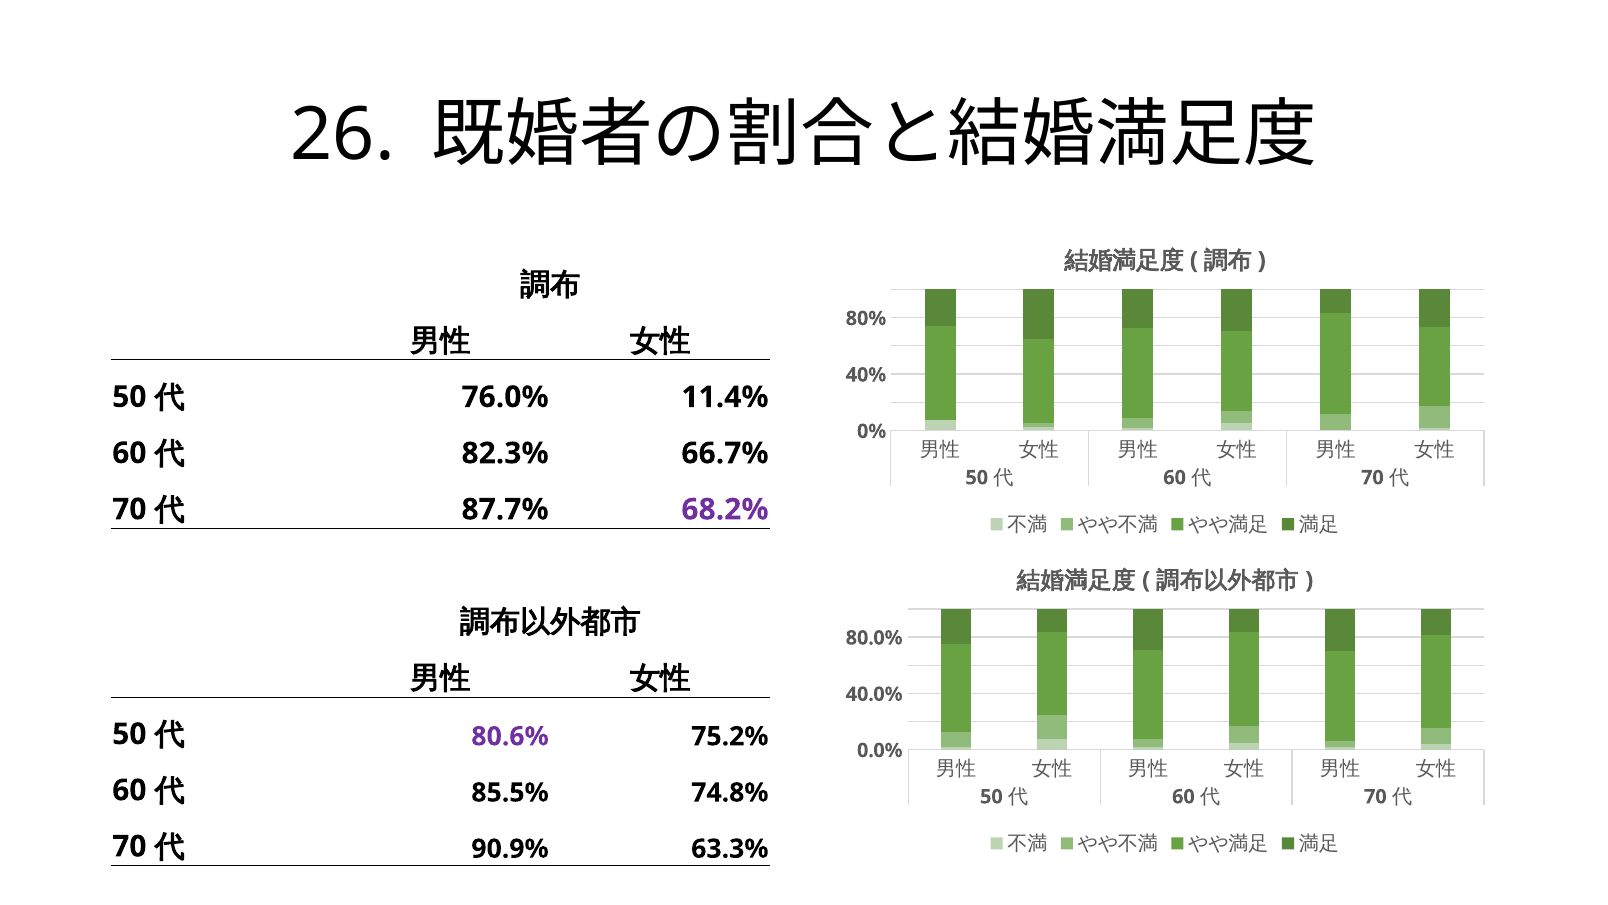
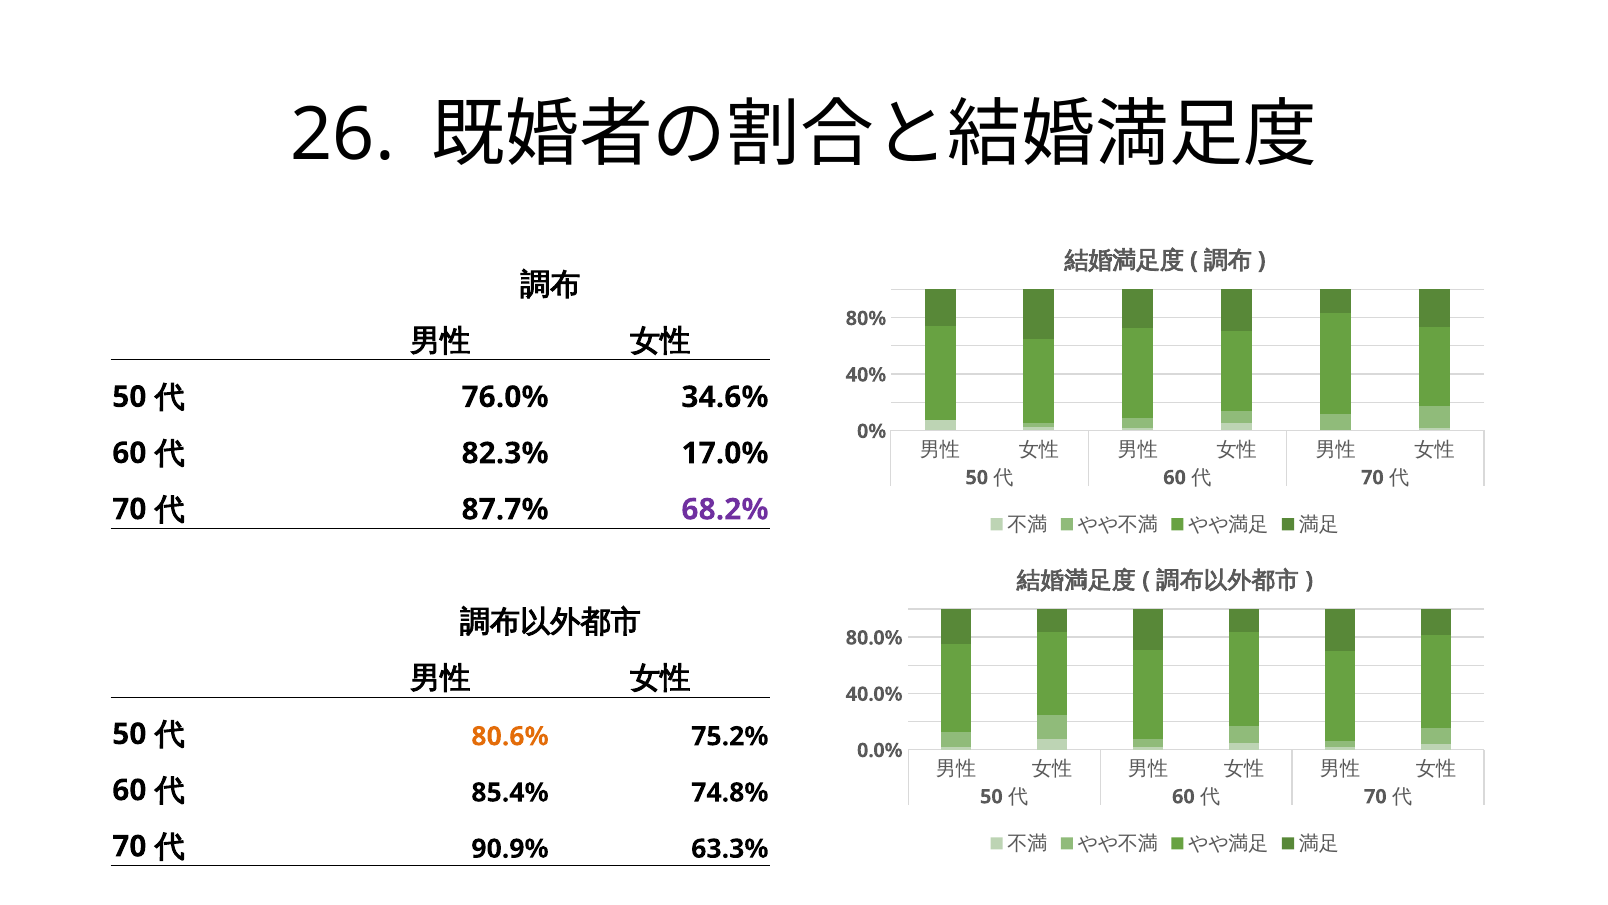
11.4%: 11.4% -> 34.6% (725, 397)
66.7%: 66.7% -> 17.0% (725, 453)
80.6% colour: purple -> orange (510, 736)
85.5%: 85.5% -> 85.4% (510, 792)
